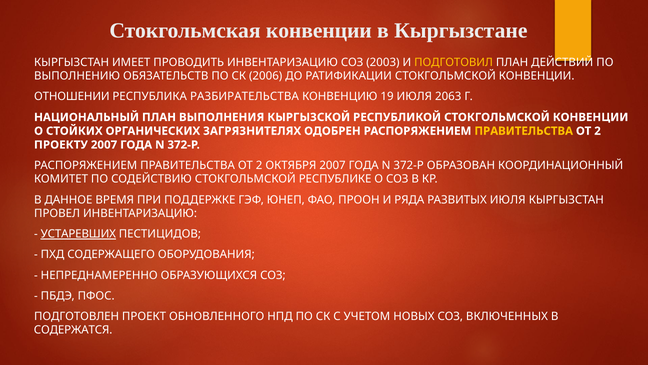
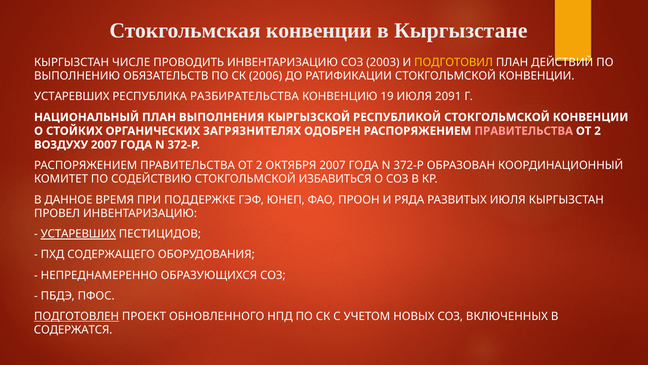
ИМЕЕТ: ИМЕЕТ -> ЧИСЛЕ (131, 62)
ОТНОШЕНИИ: ОТНОШЕНИИ -> УСТАРЕВШИХ (72, 97)
2063: 2063 -> 2091 (448, 97)
ПРАВИТЕЛЬСТВА colour: yellow -> pink (524, 131)
ПРОЕКТУ: ПРОЕКТУ -> ВОЗДУХУ (61, 145)
РЕСПУБЛИКЕ: РЕСПУБЛИКЕ -> ИЗБАВИТЬСЯ (335, 179)
ПОДГОТОВЛЕН underline: none -> present (77, 316)
